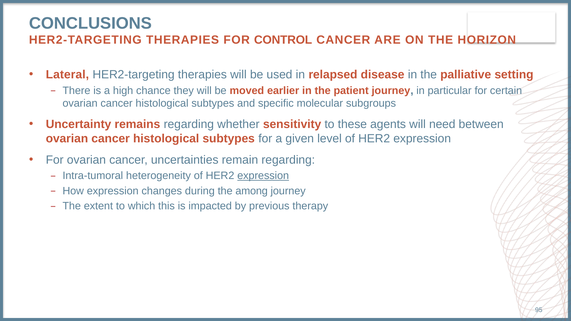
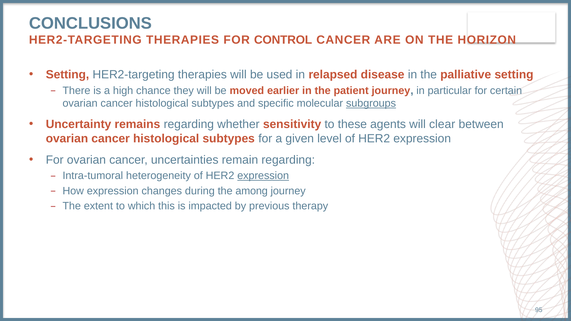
Lateral: Lateral -> Setting (67, 75)
subgroups underline: none -> present (371, 103)
need: need -> clear (442, 124)
